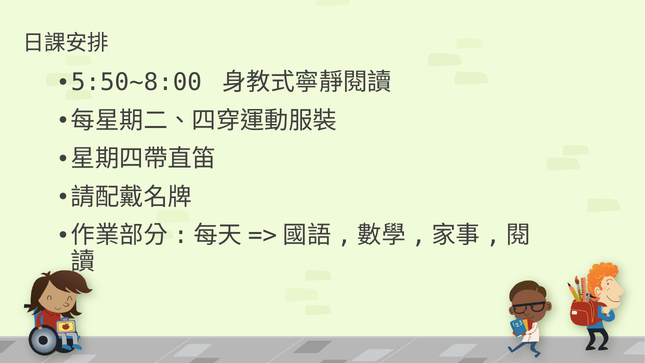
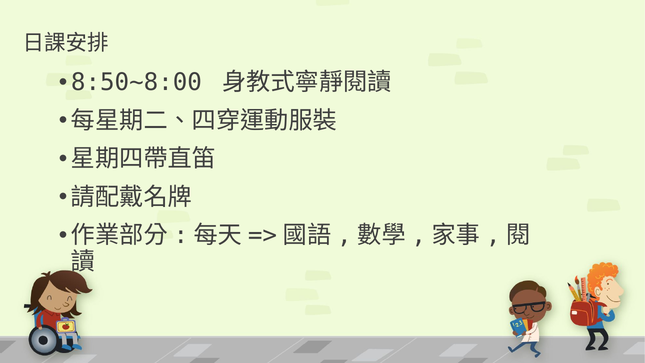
5:50~8:00: 5:50~8:00 -> 8:50~8:00 (136, 82)
